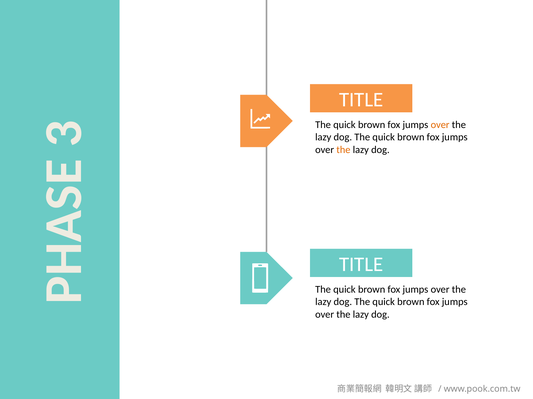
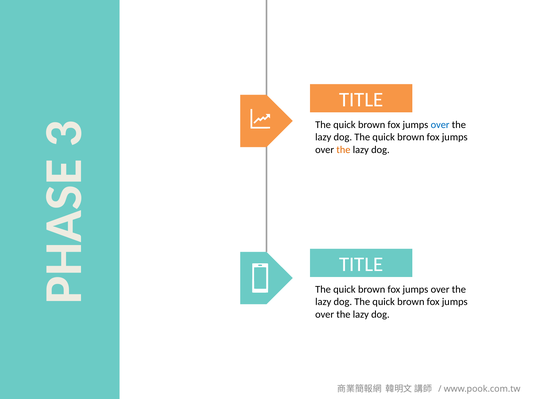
over colour: orange -> blue (440, 125)
